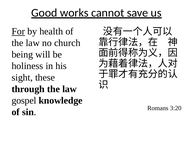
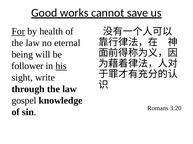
church: church -> eternal (67, 43)
holiness: holiness -> follower (27, 66)
his underline: none -> present (61, 66)
these: these -> write (45, 78)
